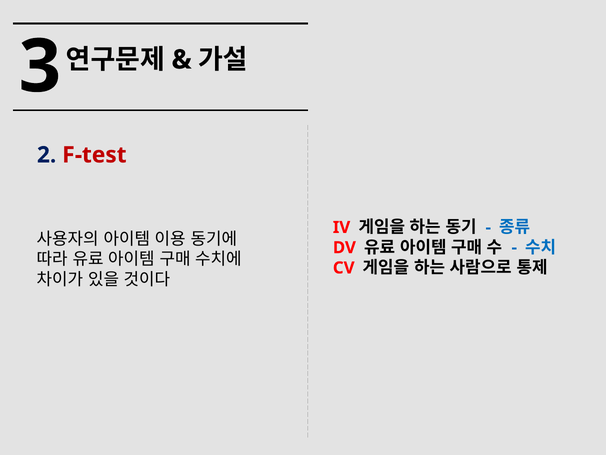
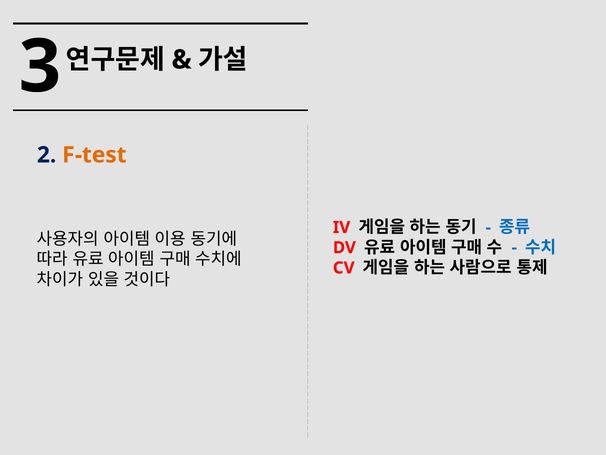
F-test colour: red -> orange (94, 155)
